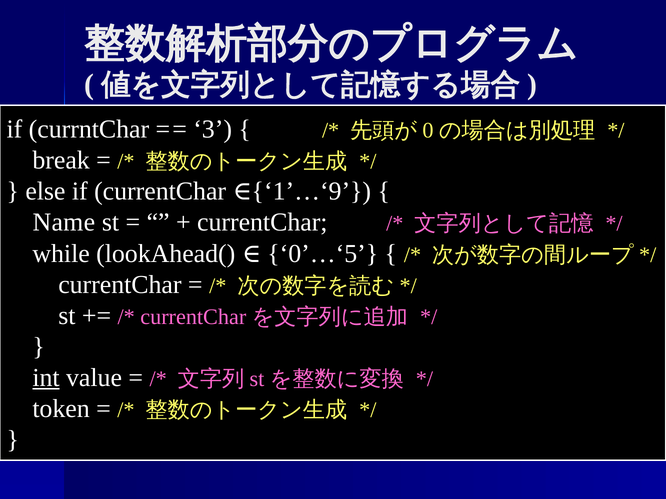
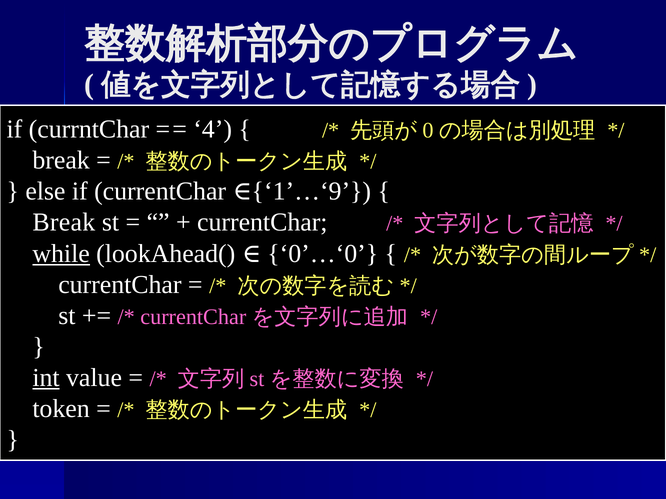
3: 3 -> 4 (213, 129)
Name: Name -> Break (64, 223)
while underline: none -> present (61, 254)
0’…‘5: 0’…‘5 -> 0’…‘0 (323, 254)
